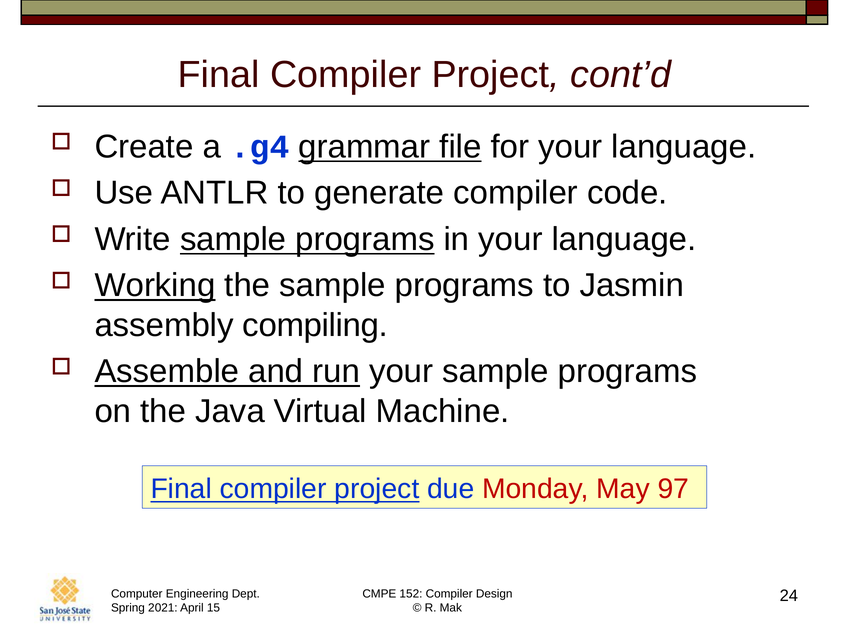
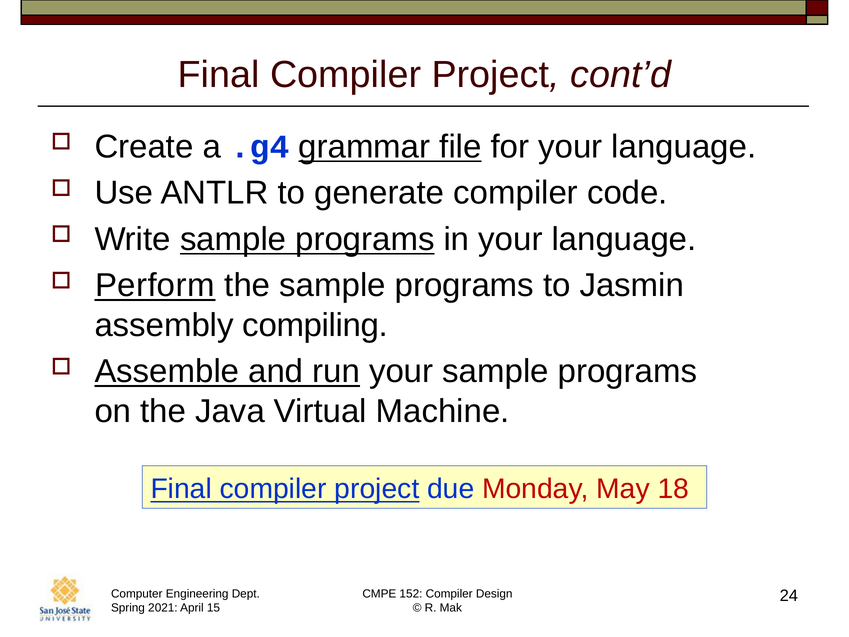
Working: Working -> Perform (155, 285)
97: 97 -> 18 (673, 489)
